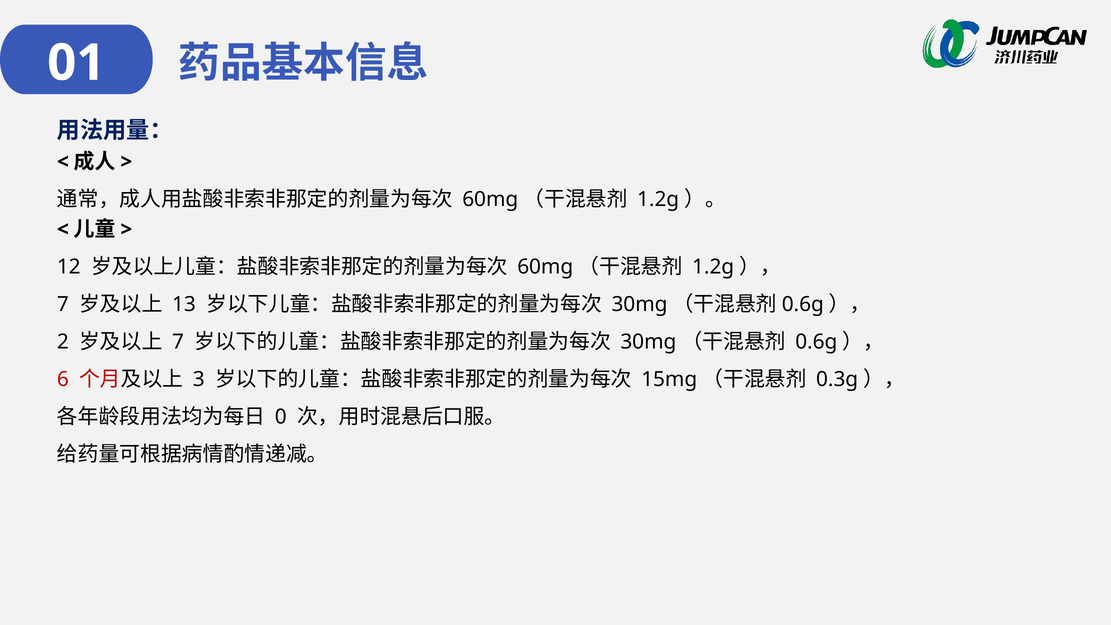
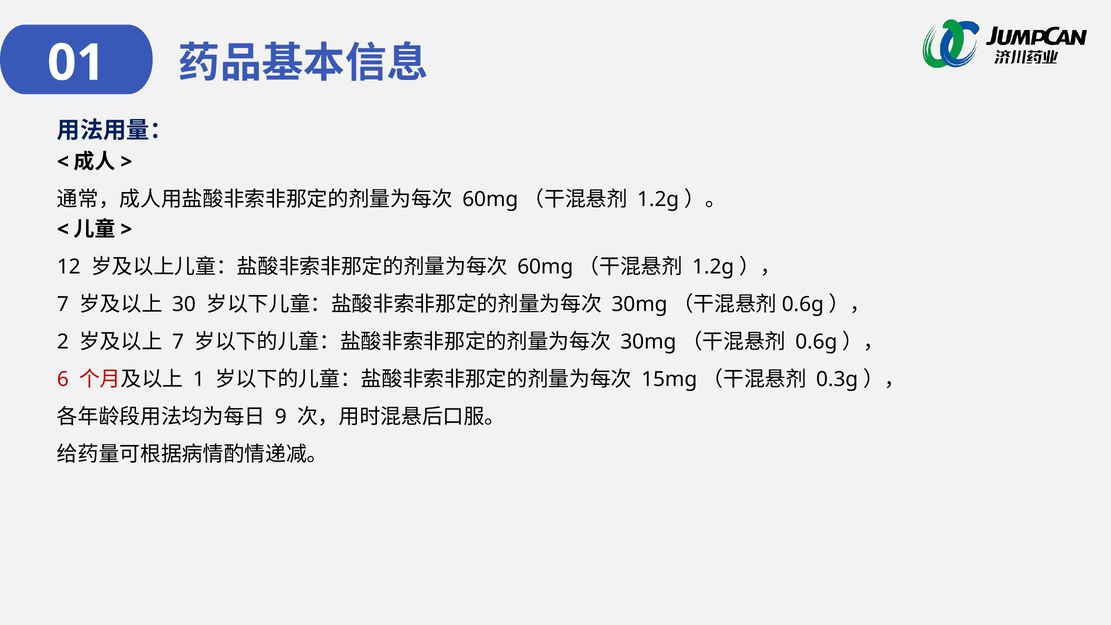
13: 13 -> 30 (184, 304)
3: 3 -> 1 (199, 379)
0: 0 -> 9 (281, 417)
